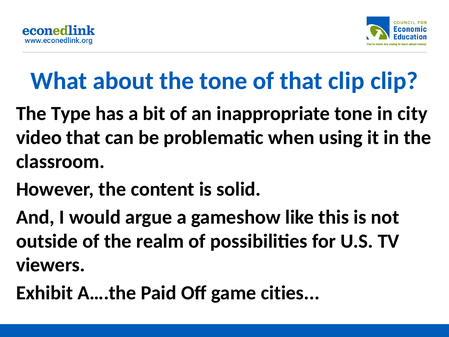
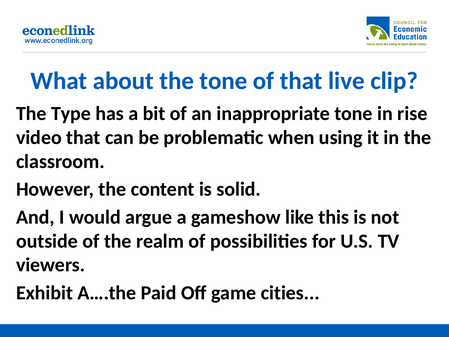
that clip: clip -> live (346, 81)
city: city -> rise (413, 114)
